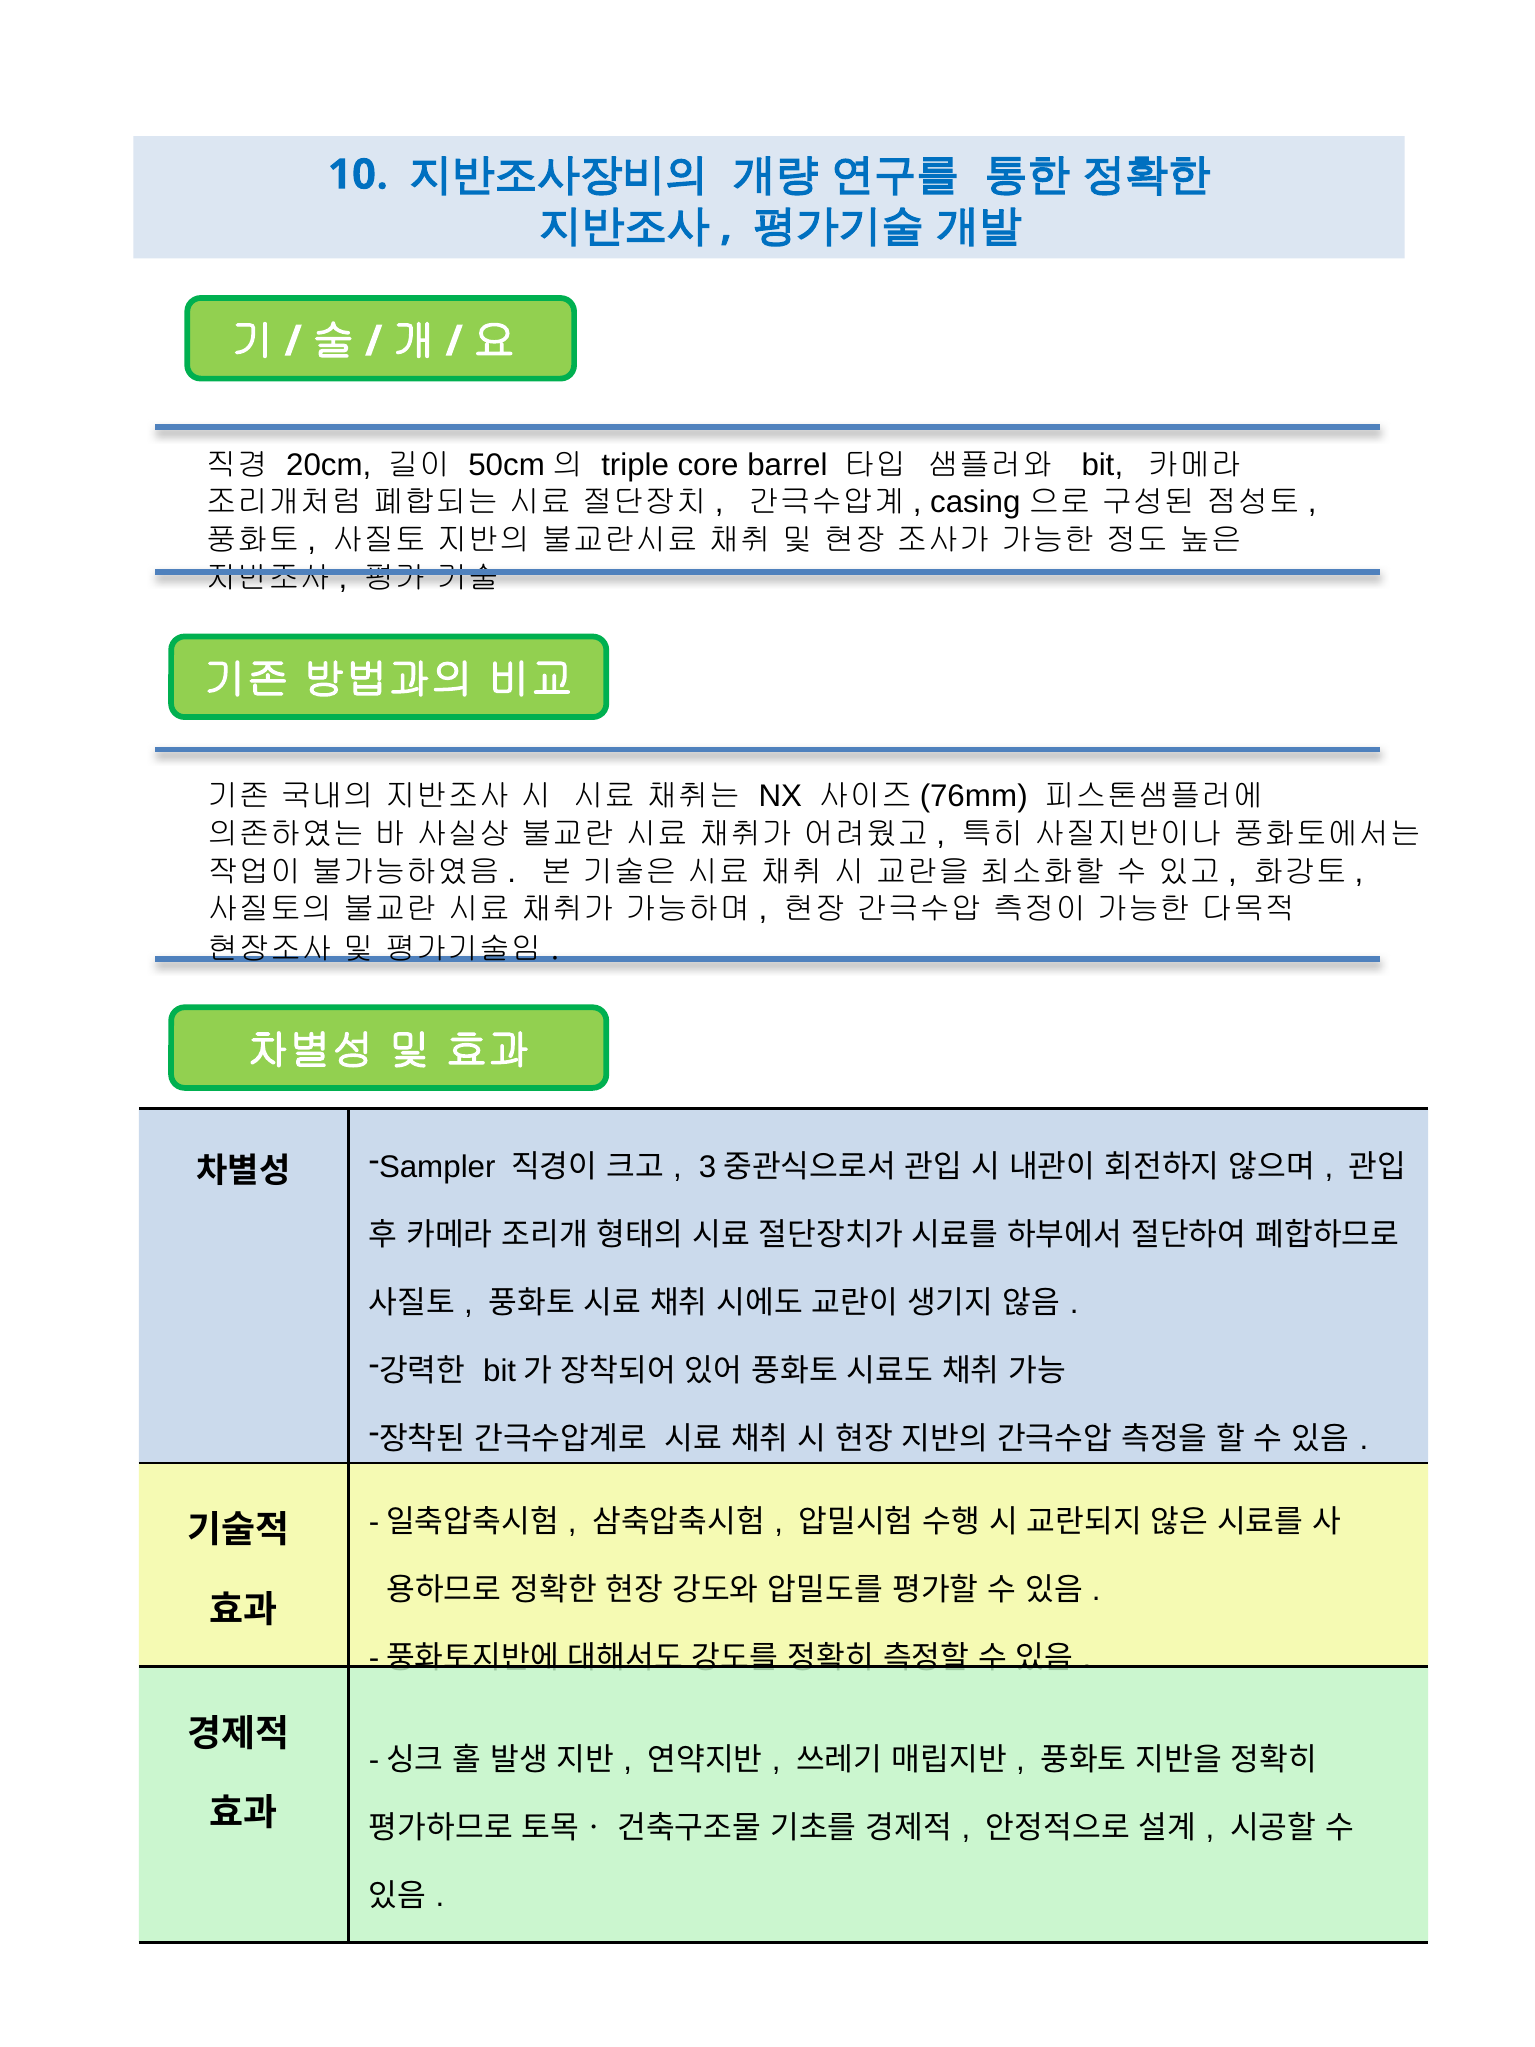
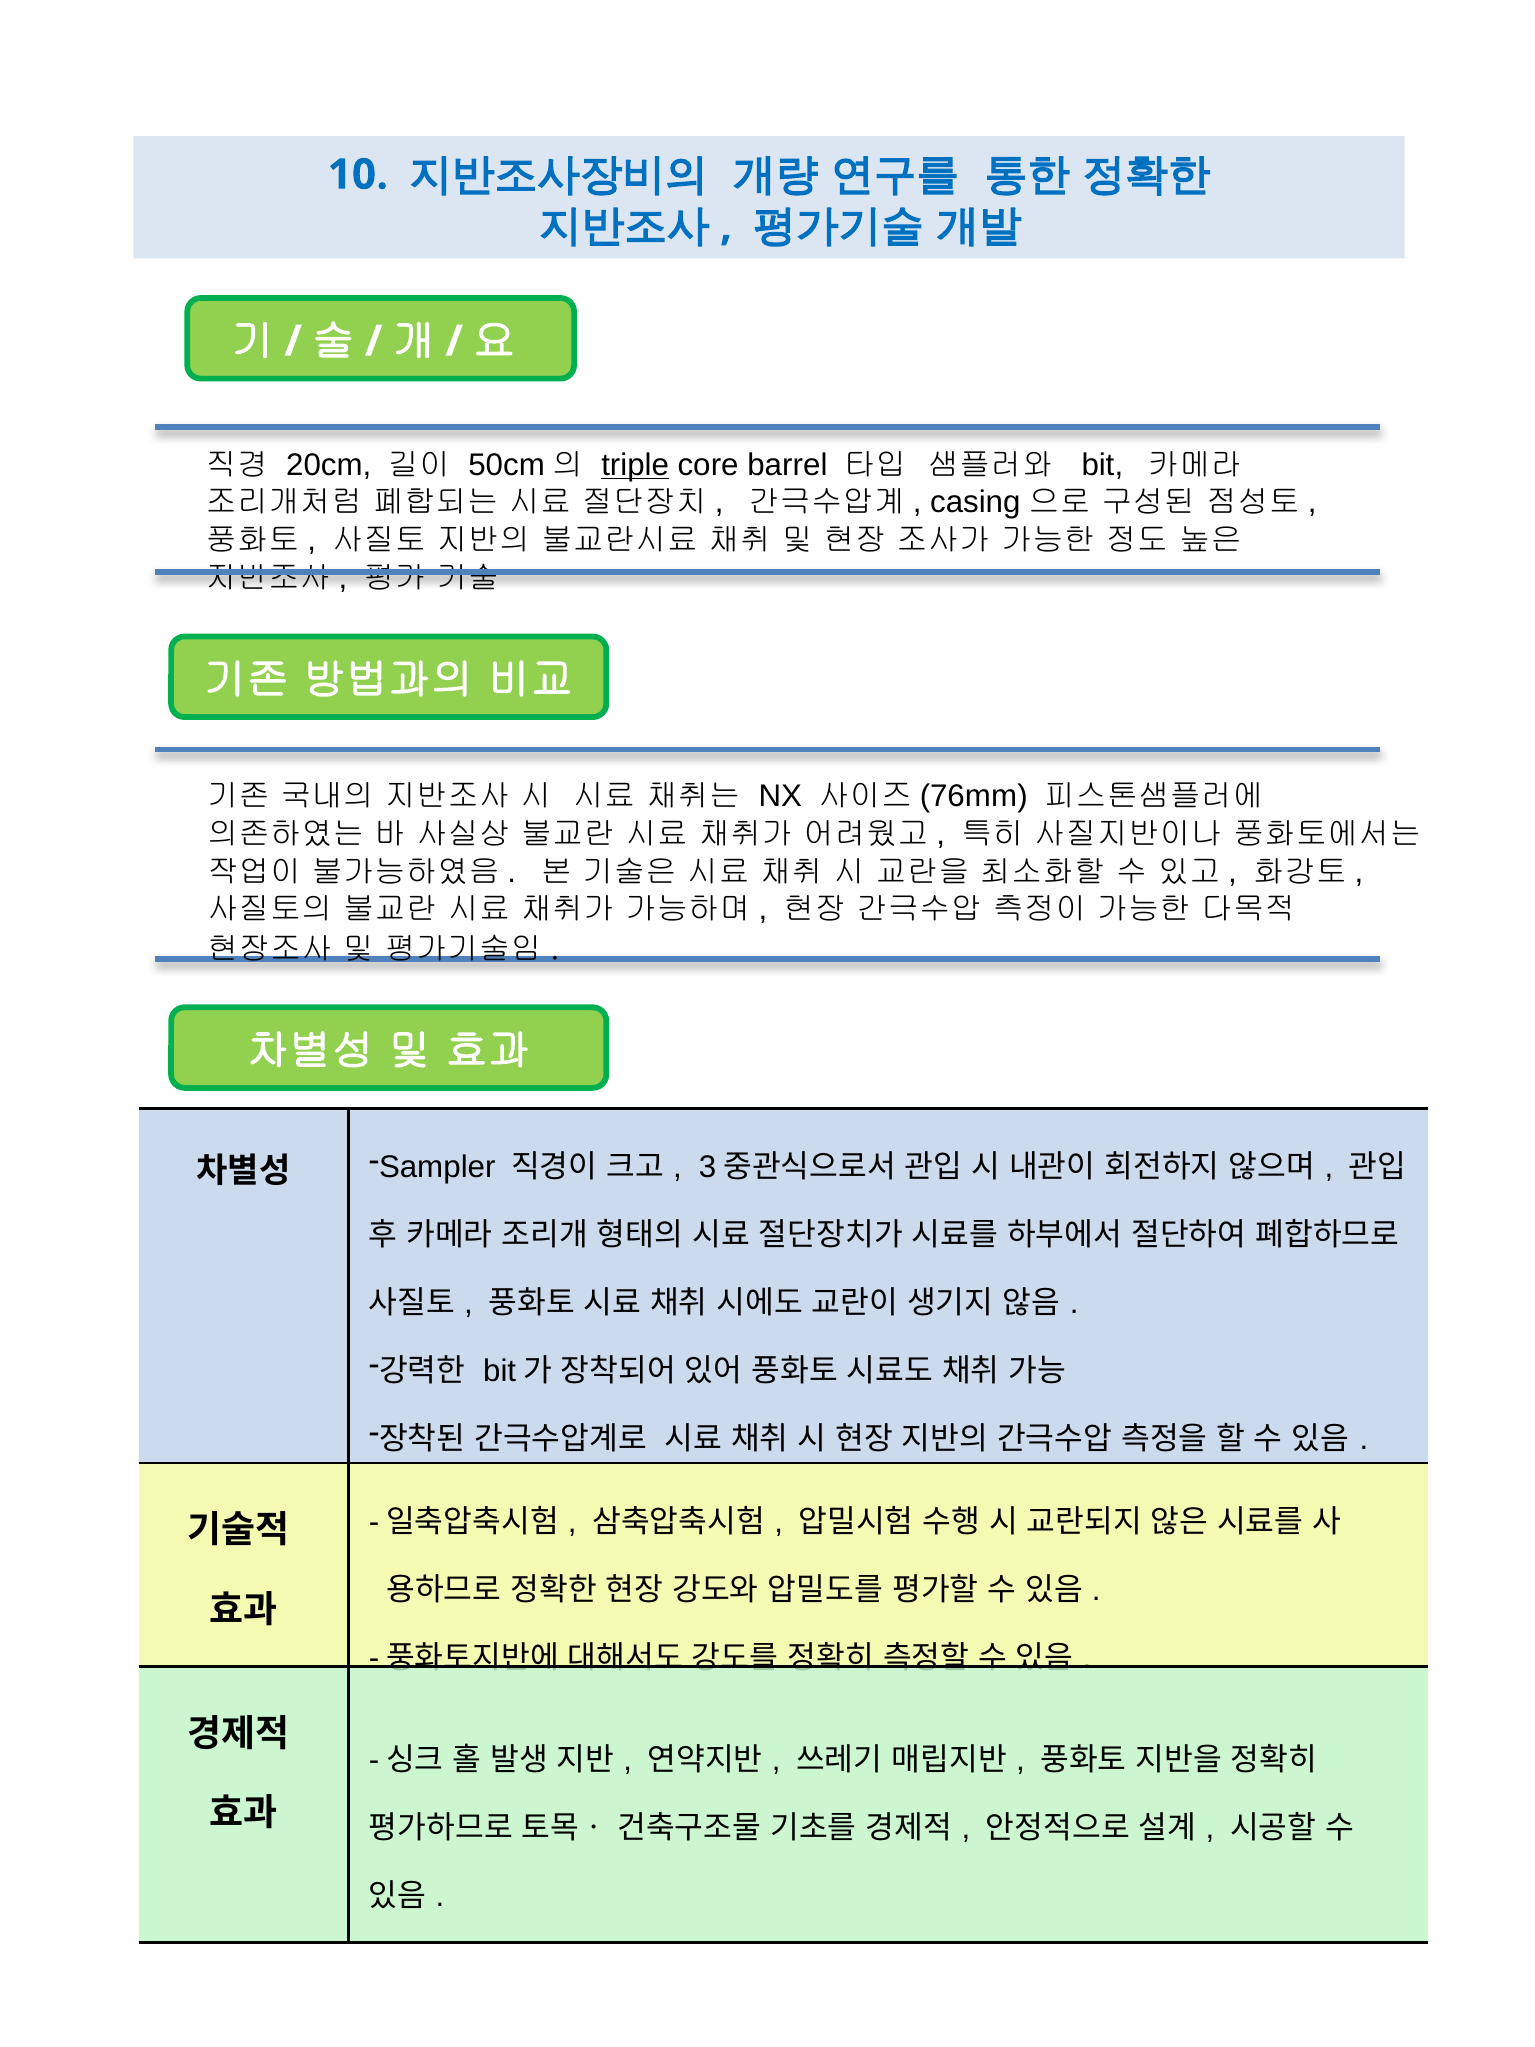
triple underline: none -> present (635, 465)
